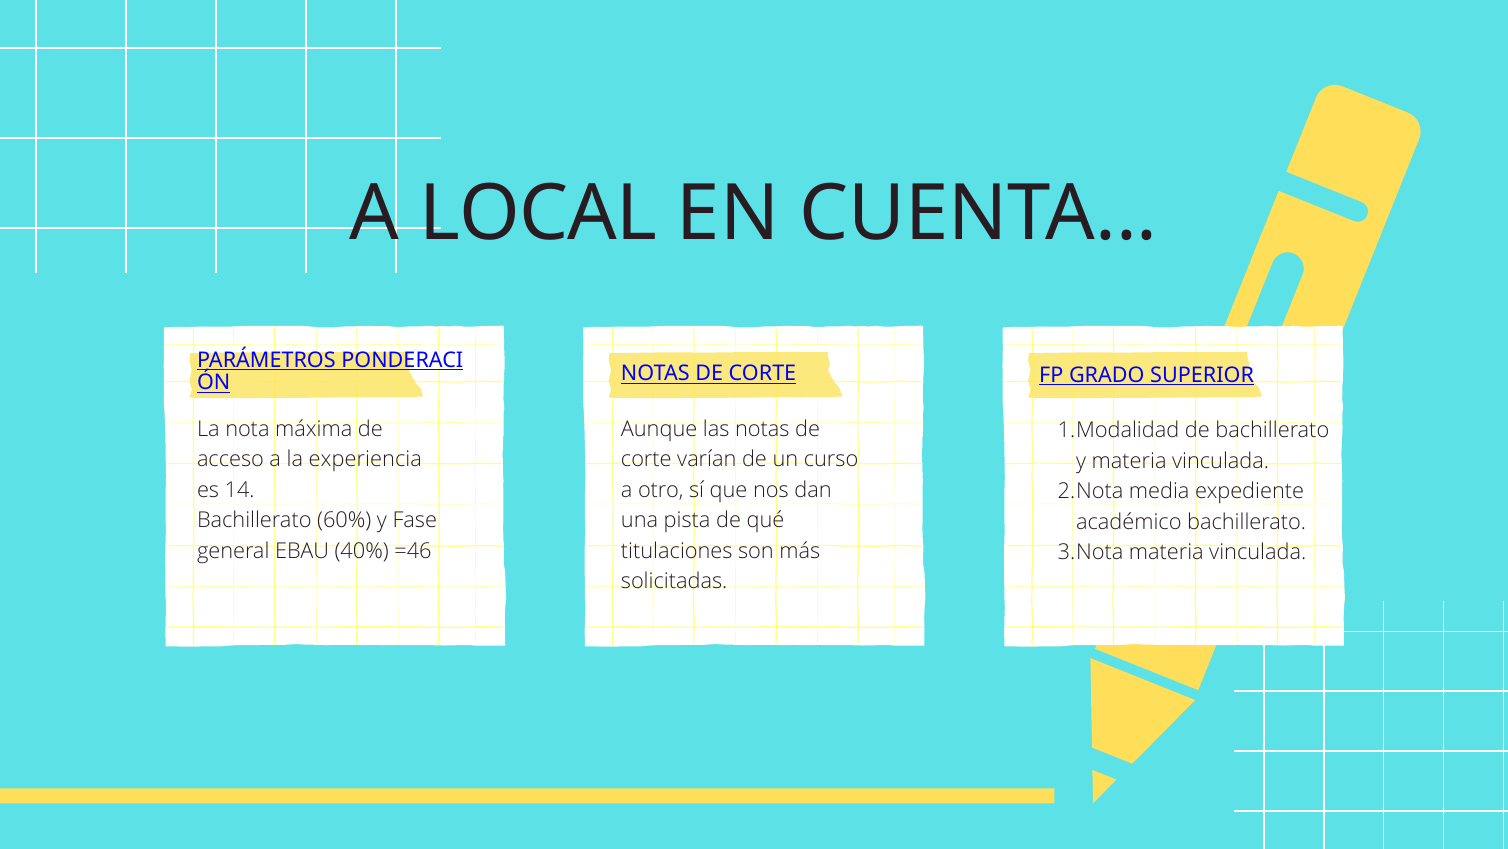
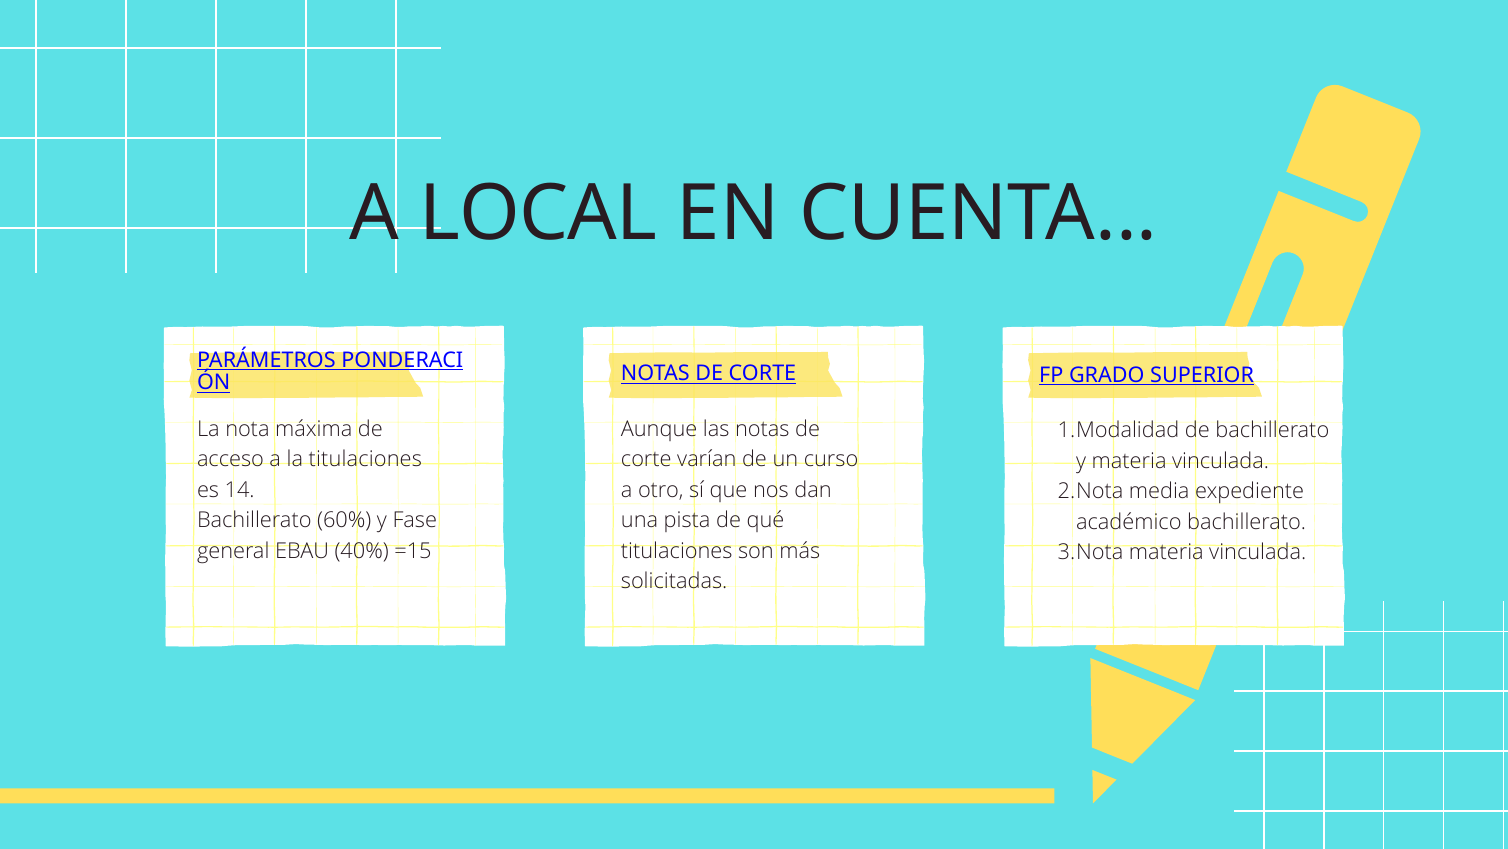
la experiencia: experiencia -> titulaciones (365, 459)
=46: =46 -> =15 (413, 550)
